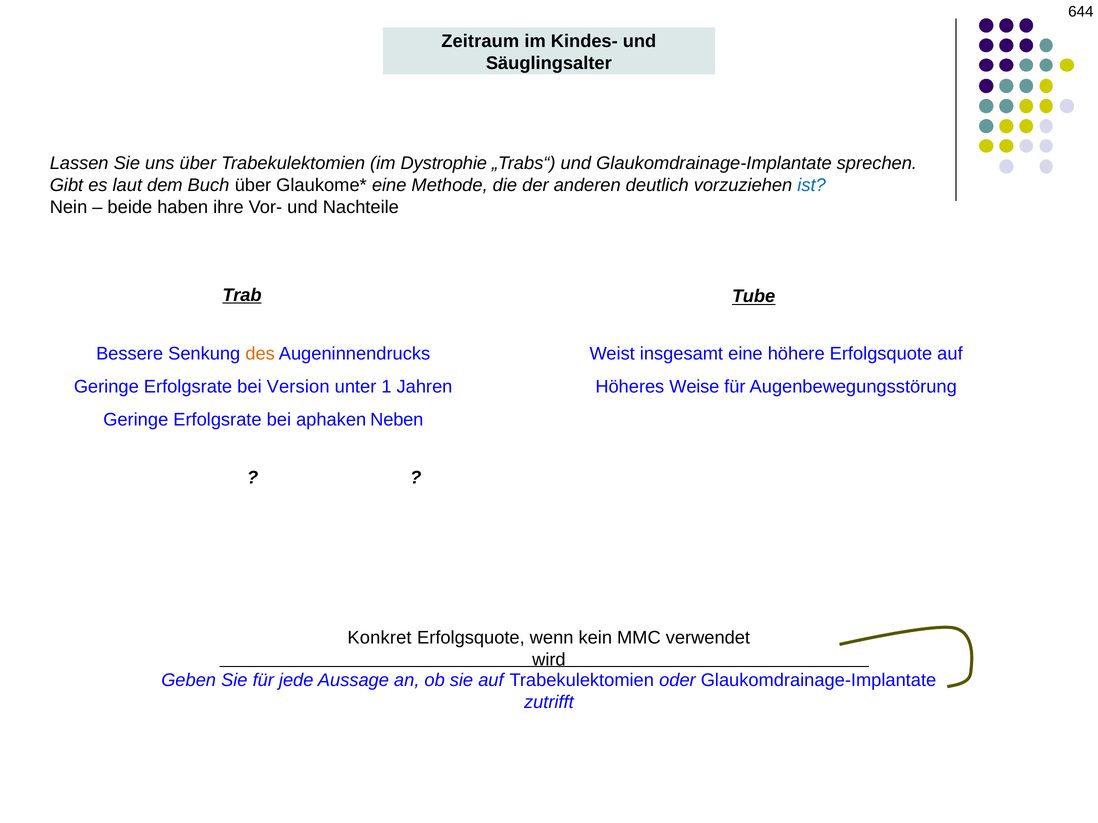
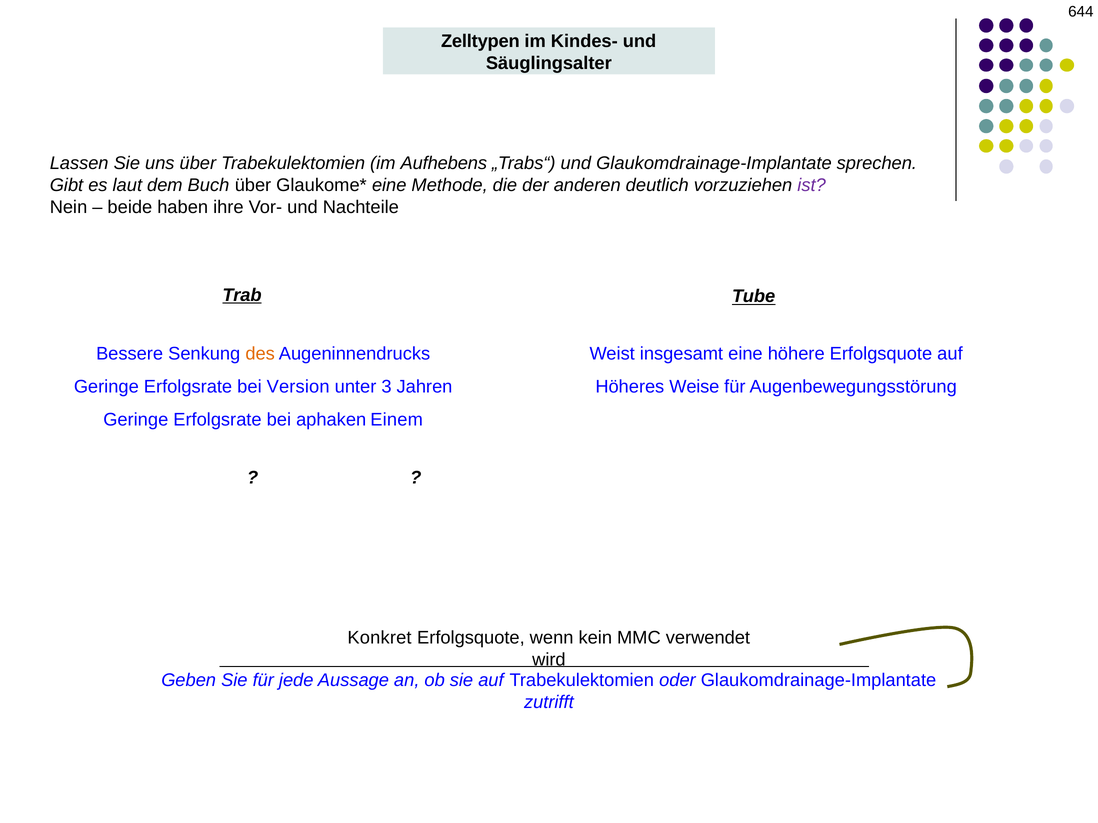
Zeitraum: Zeitraum -> Zelltypen (480, 41)
Dystrophie: Dystrophie -> Aufhebens (444, 164)
ist colour: blue -> purple (812, 186)
1: 1 -> 3 (386, 387)
Neben: Neben -> Einem (397, 420)
